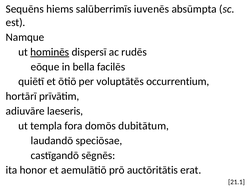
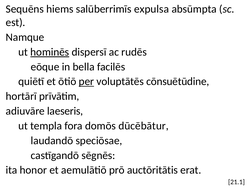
iuvenēs: iuvenēs -> expulsa (152, 9)
per underline: none -> present (86, 81)
occurrentium: occurrentium -> cōnsuētūdine (178, 81)
dubitātum: dubitātum -> dūcēbātur (144, 125)
